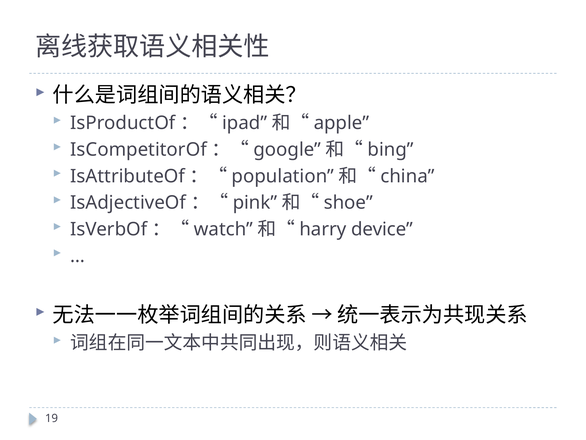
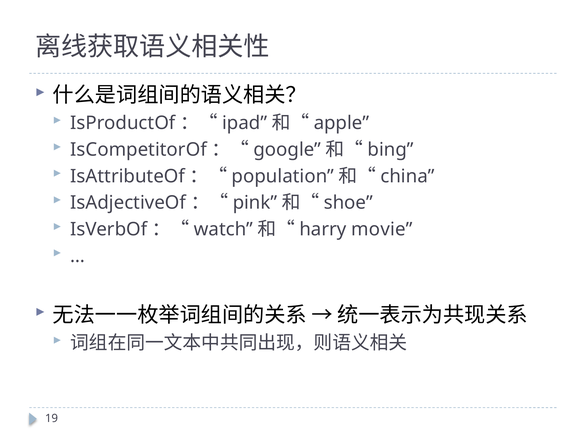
device: device -> movie (382, 229)
